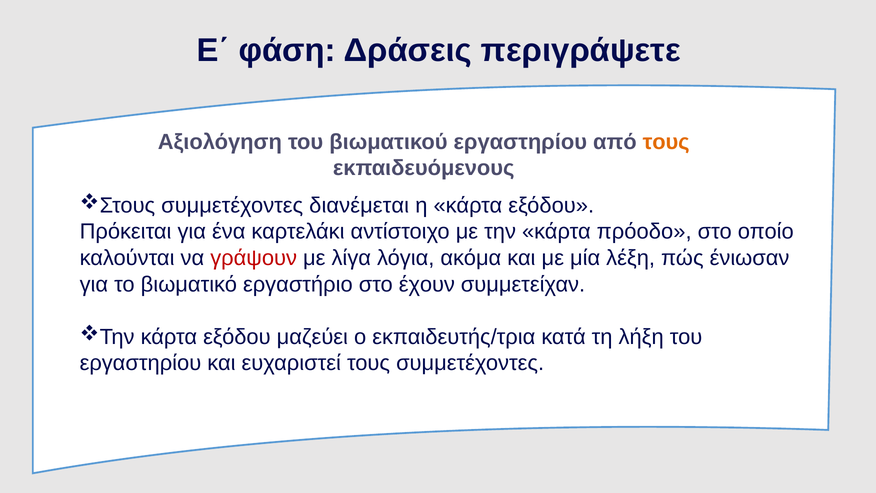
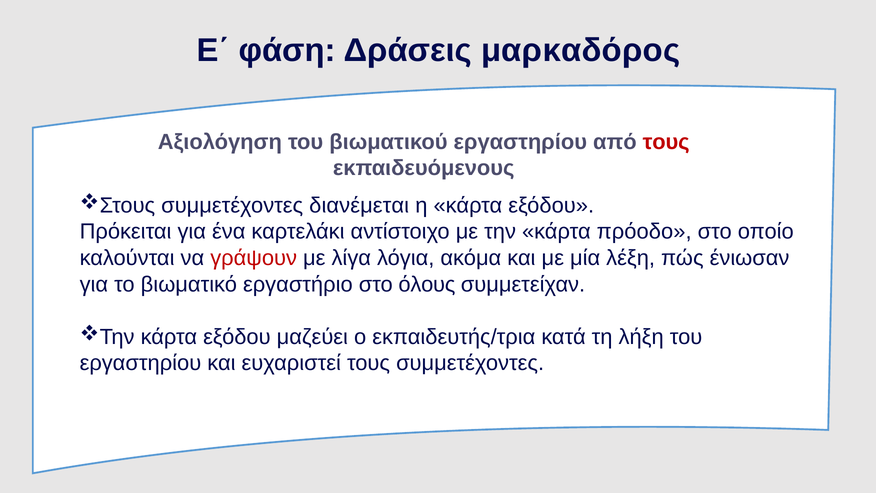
περιγράψετε: περιγράψετε -> μαρκαδόρος (581, 50)
τους colour: orange -> red (666, 142)
έχουν: έχουν -> όλους (427, 284)
